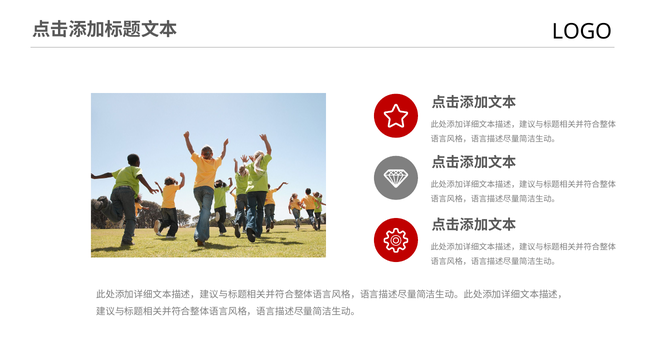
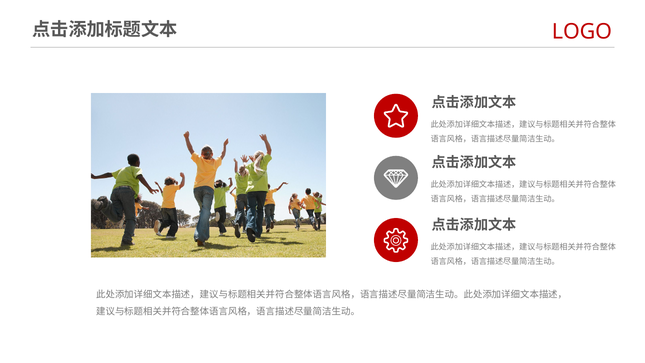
LOGO colour: black -> red (582, 31)
